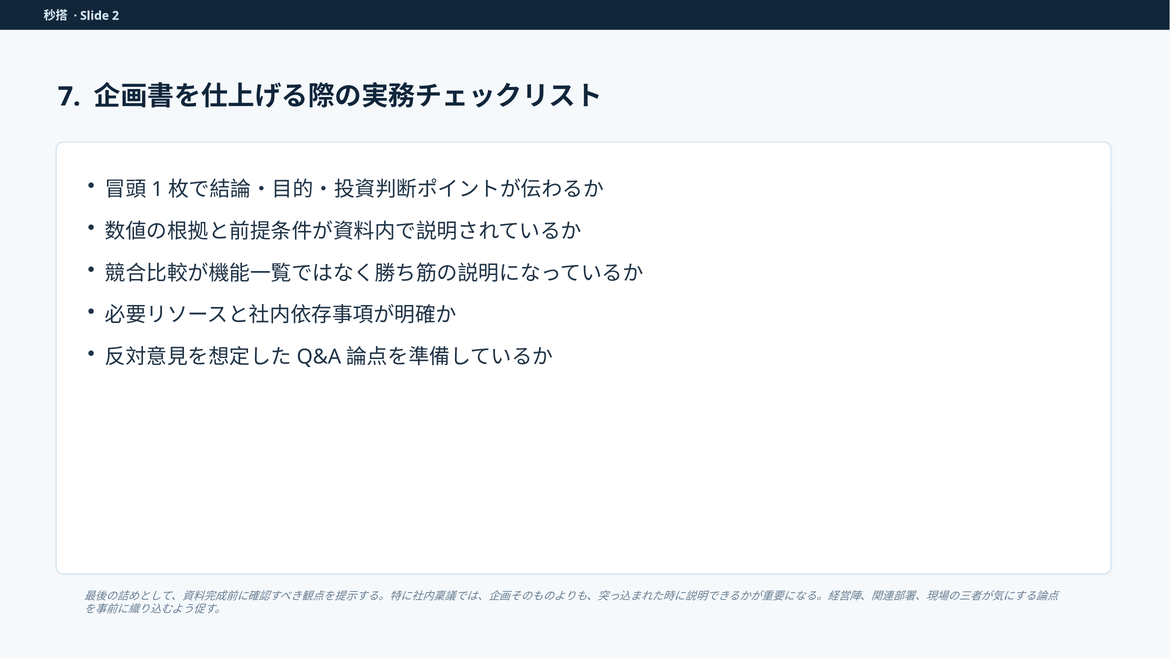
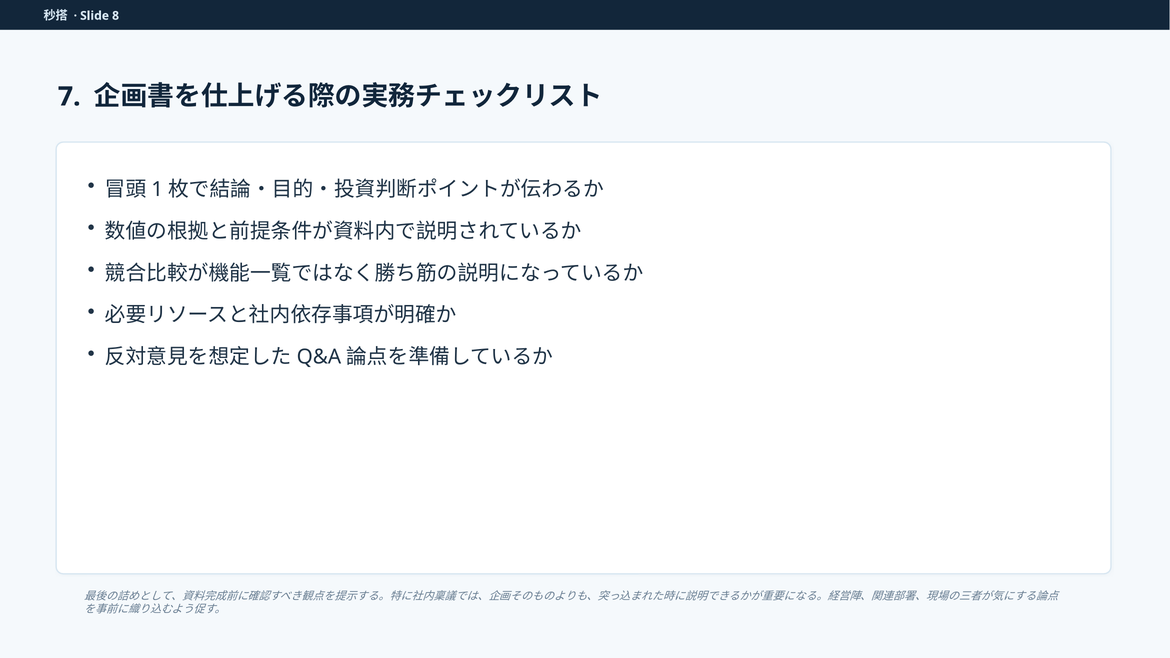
2: 2 -> 8 (116, 16)
